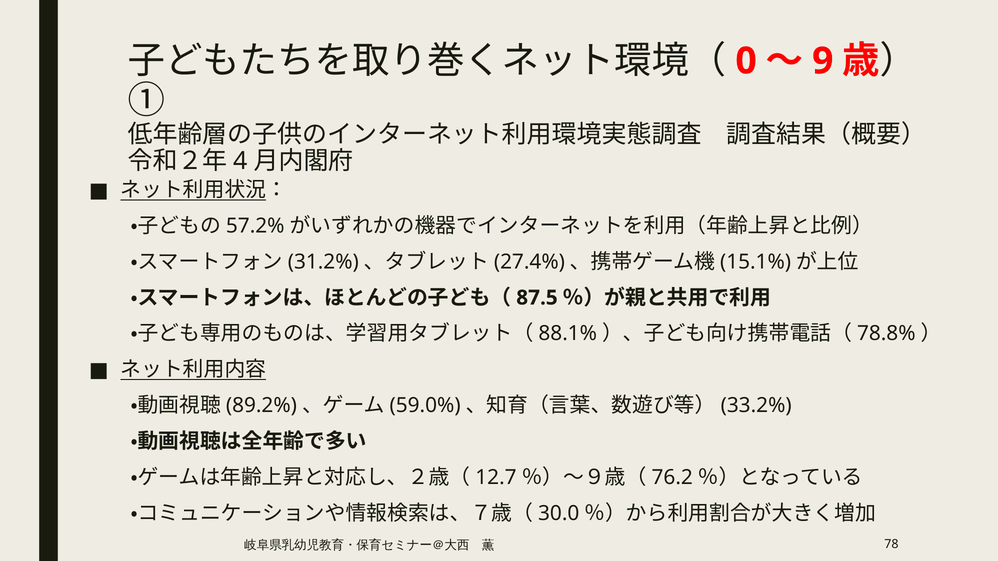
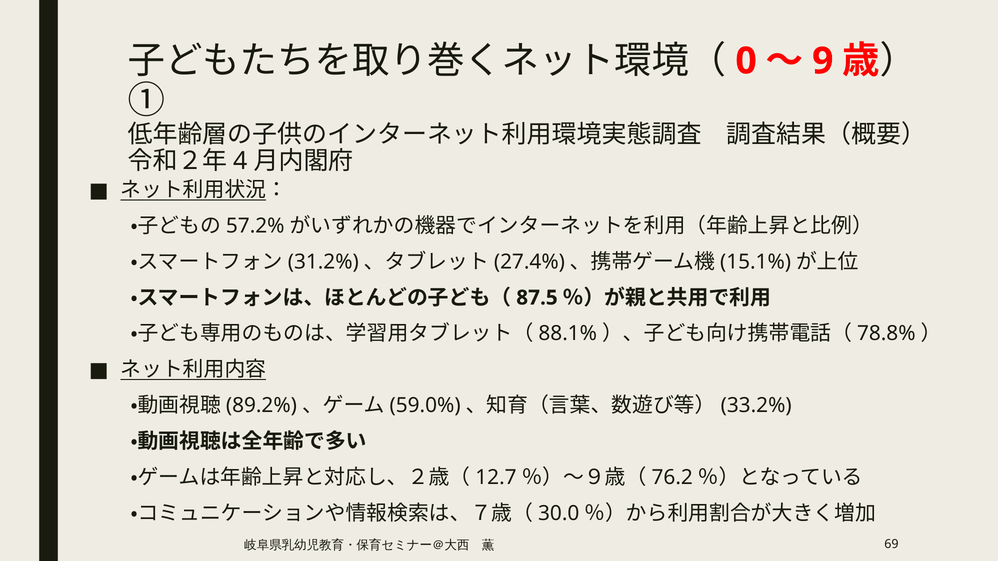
78: 78 -> 69 (891, 545)
